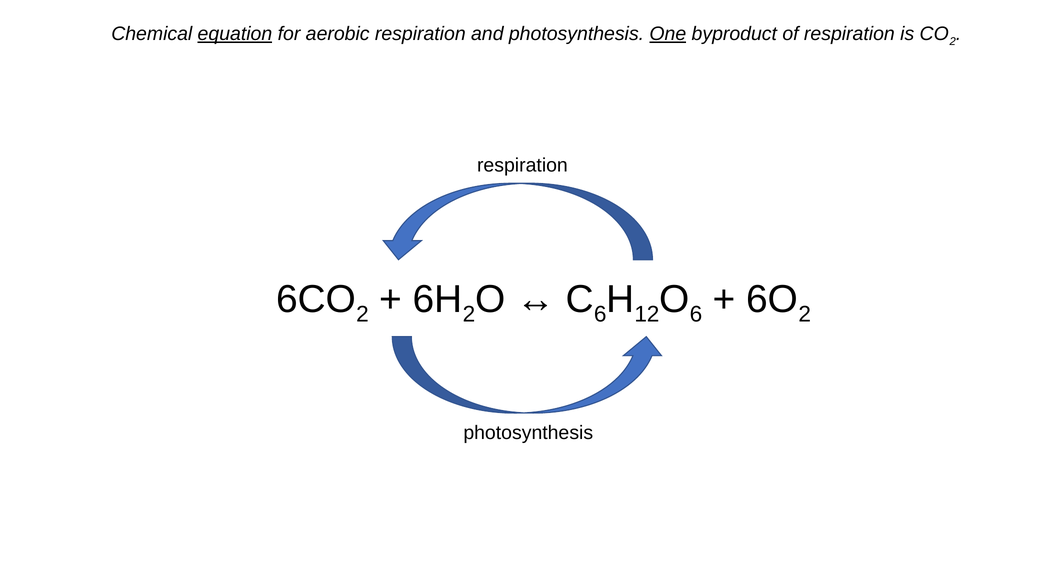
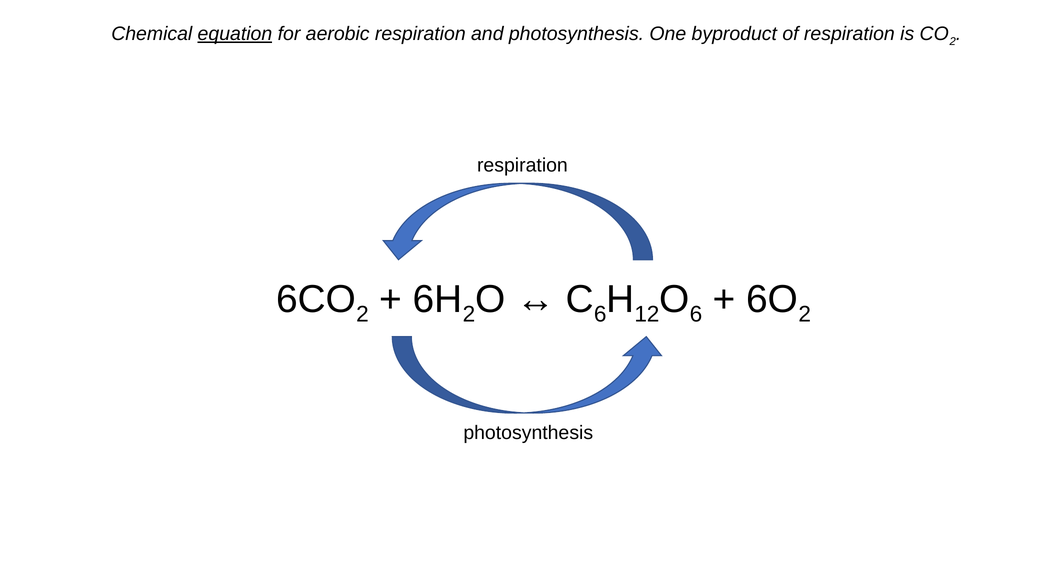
One underline: present -> none (668, 34)
